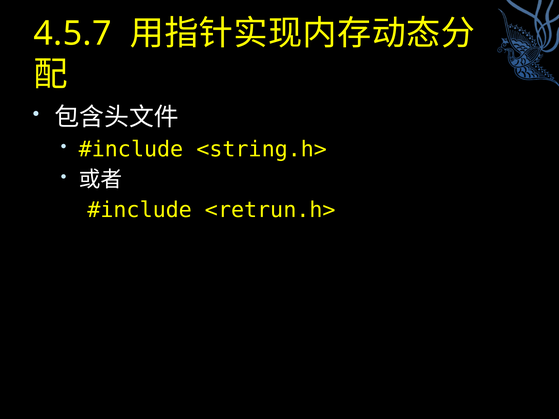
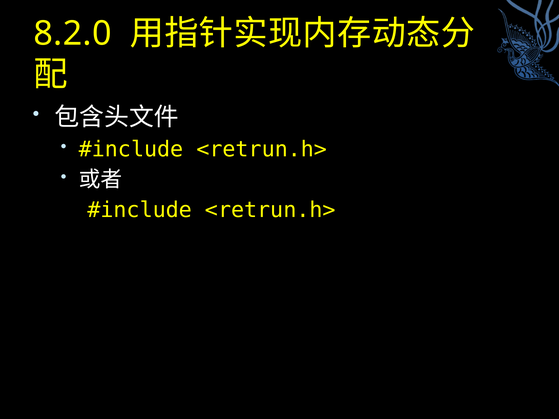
4.5.7: 4.5.7 -> 8.2.0 (72, 34)
<string.h>: <string.h> -> <retrun.h> (262, 149)
